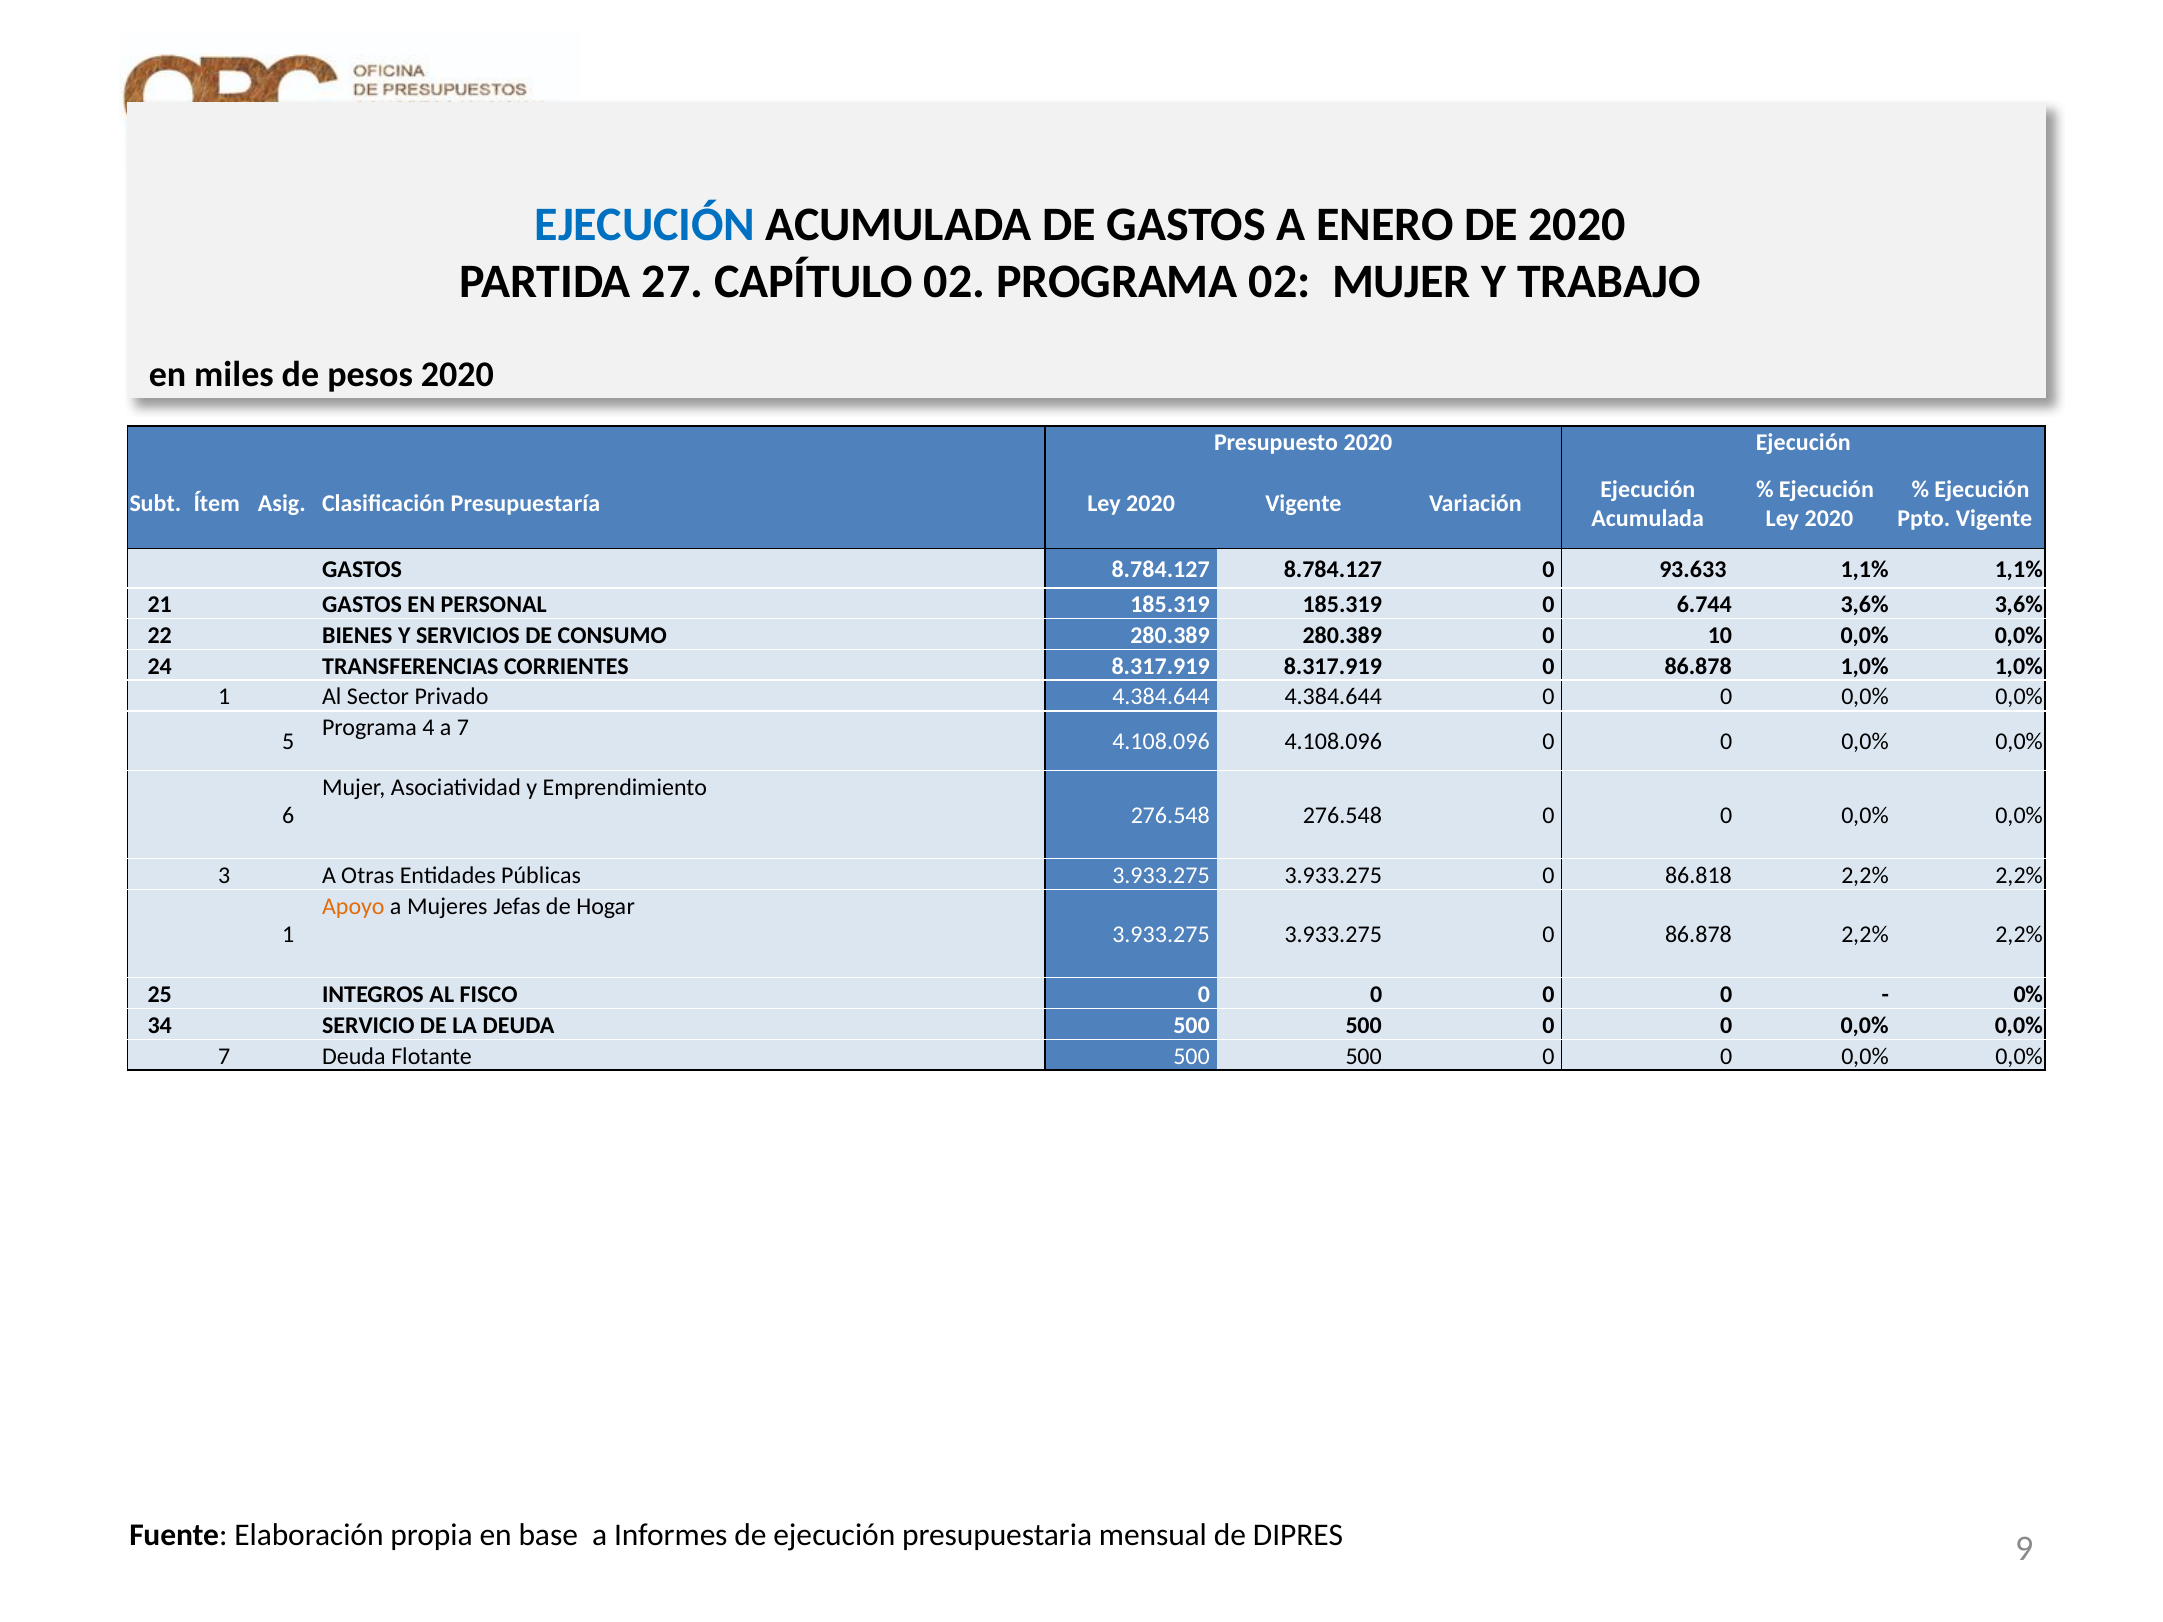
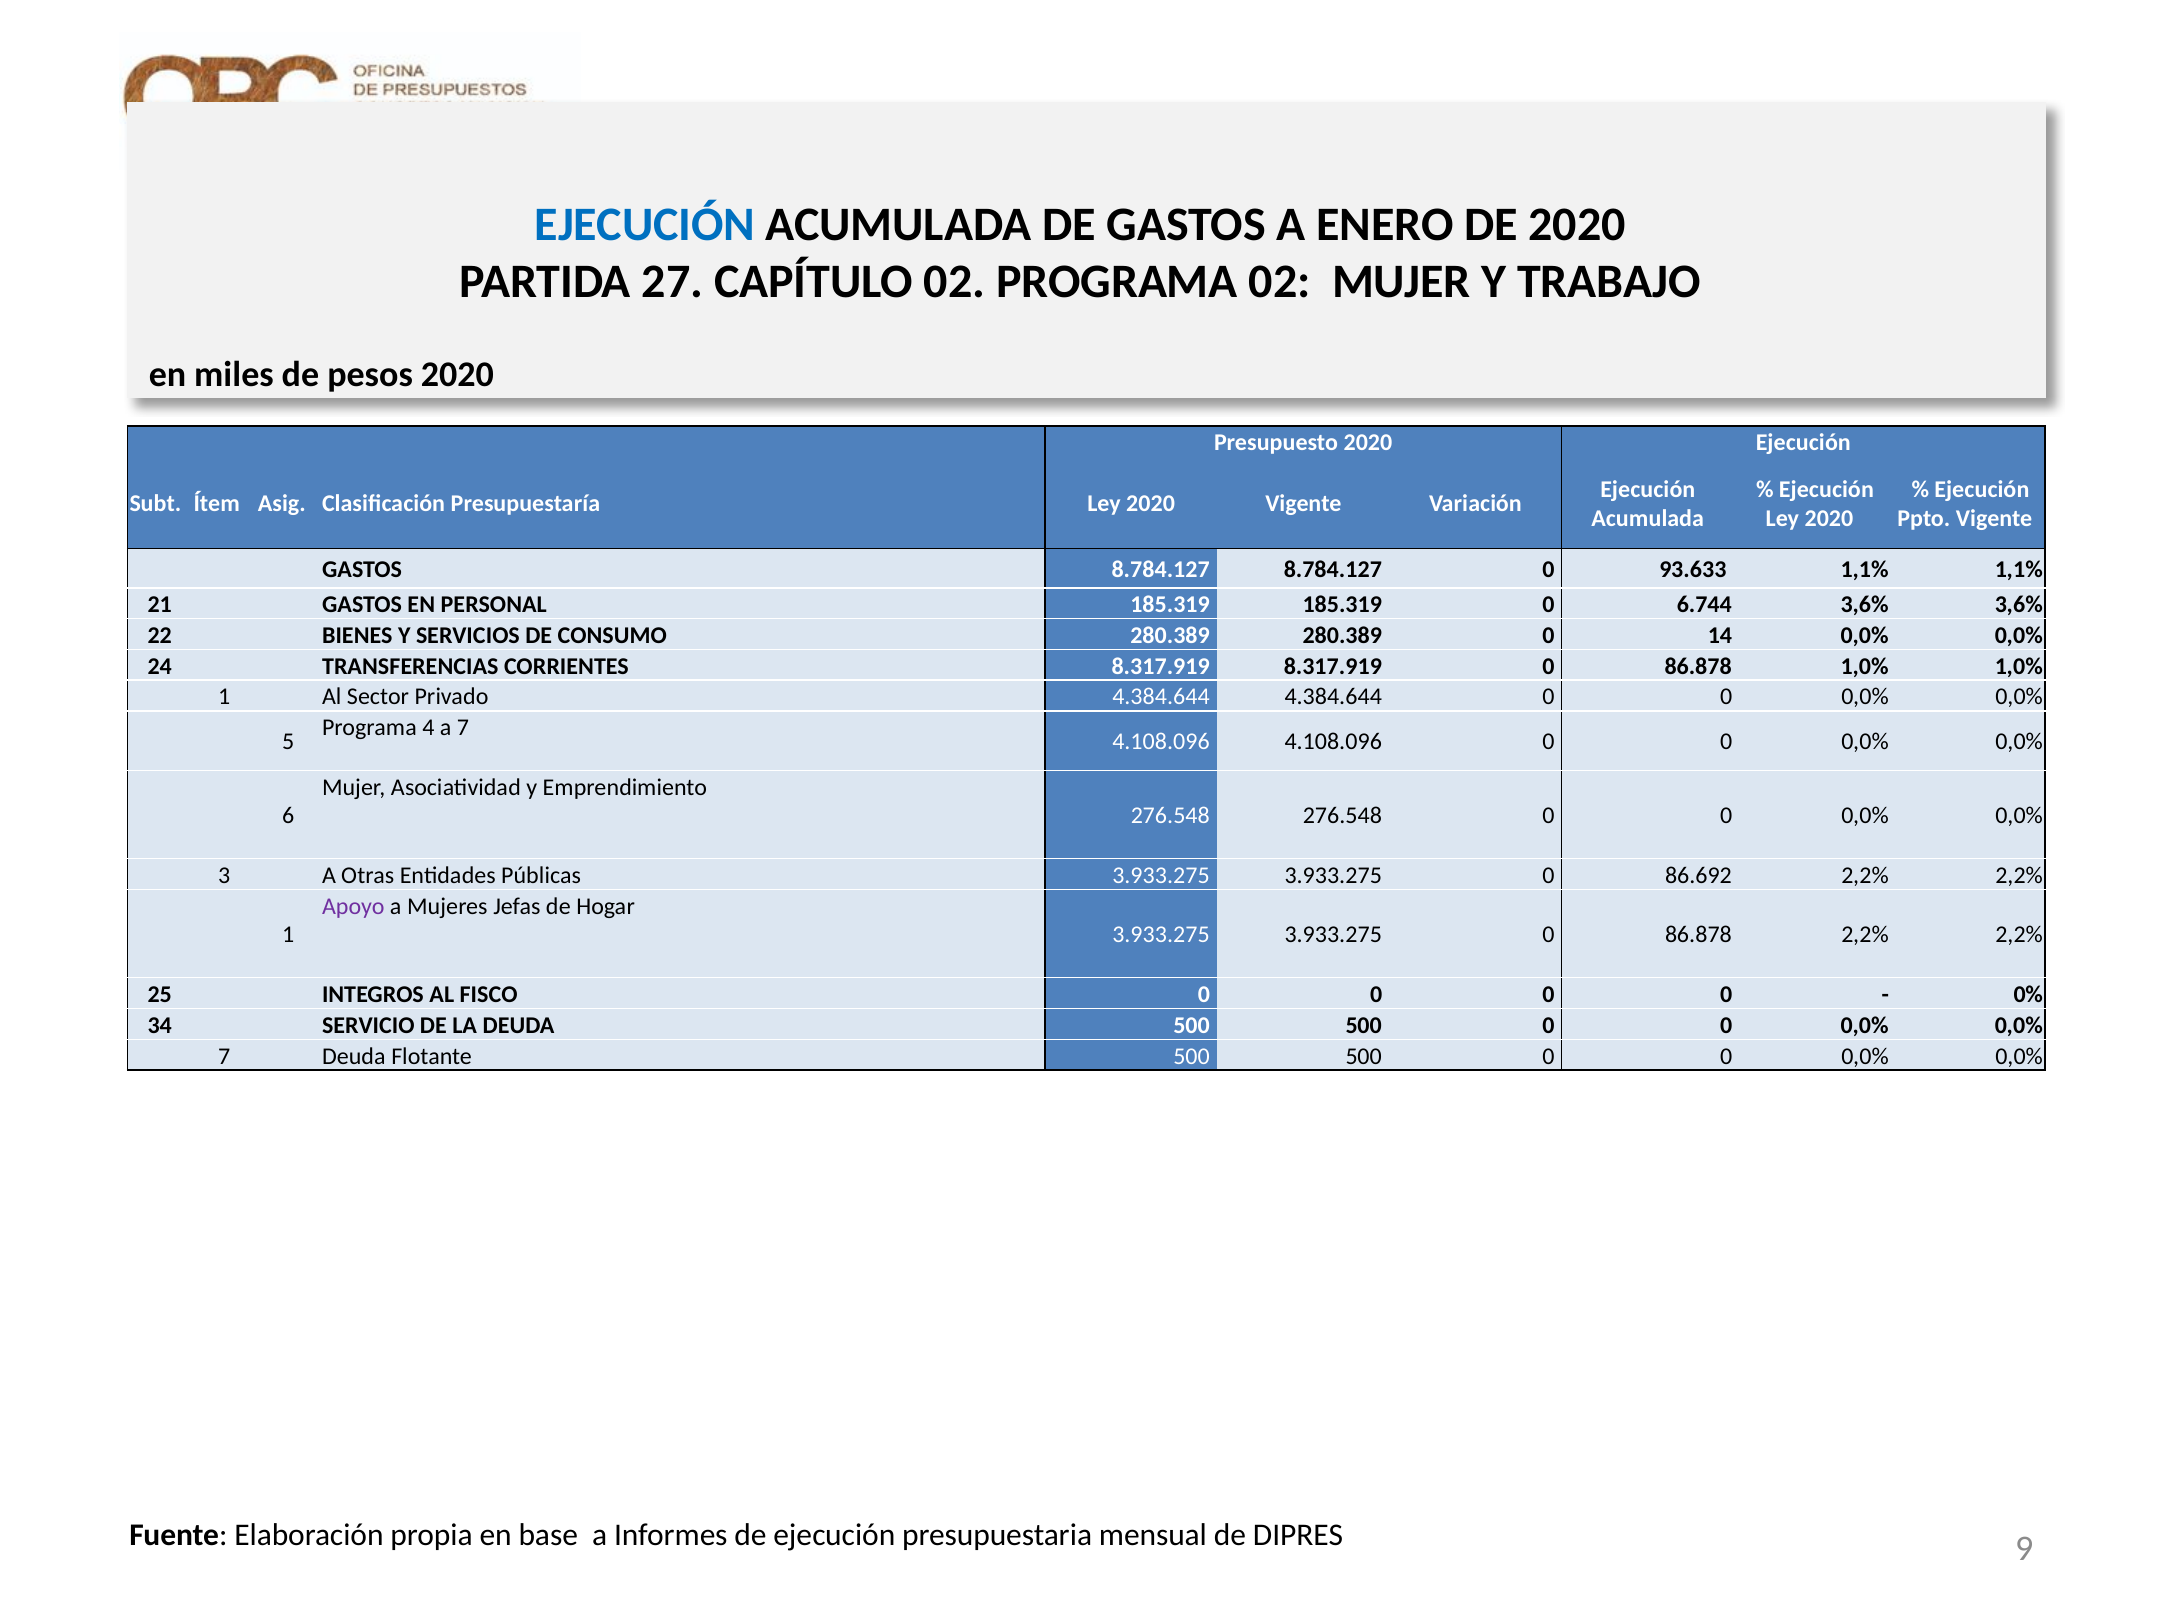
10: 10 -> 14 (1720, 636)
86.818: 86.818 -> 86.692 (1698, 876)
Apoyo colour: orange -> purple (353, 906)
